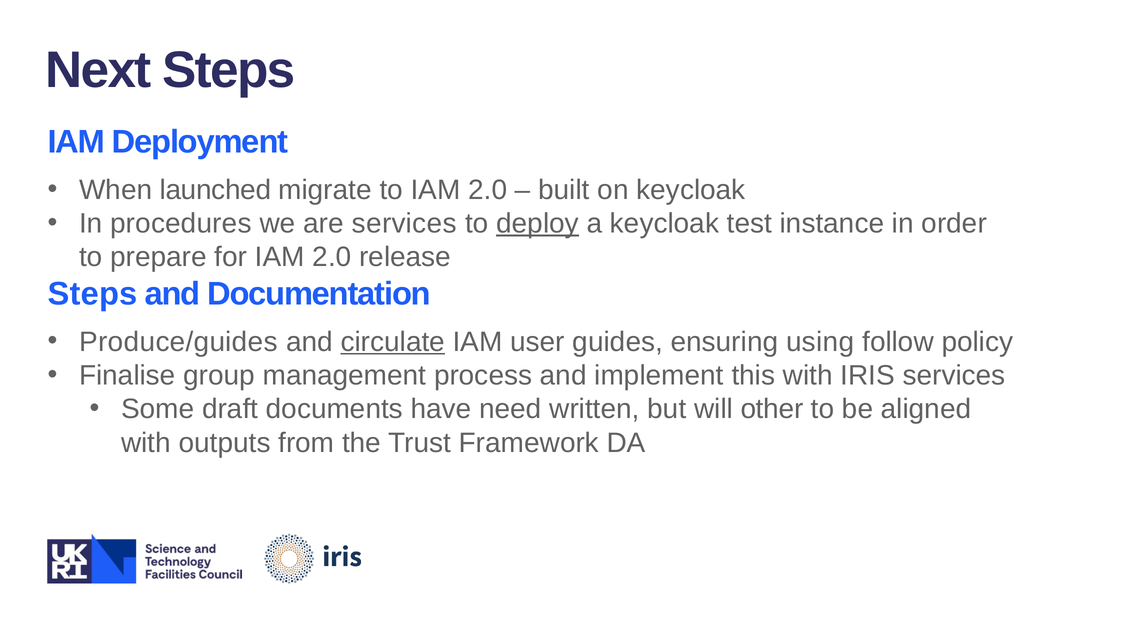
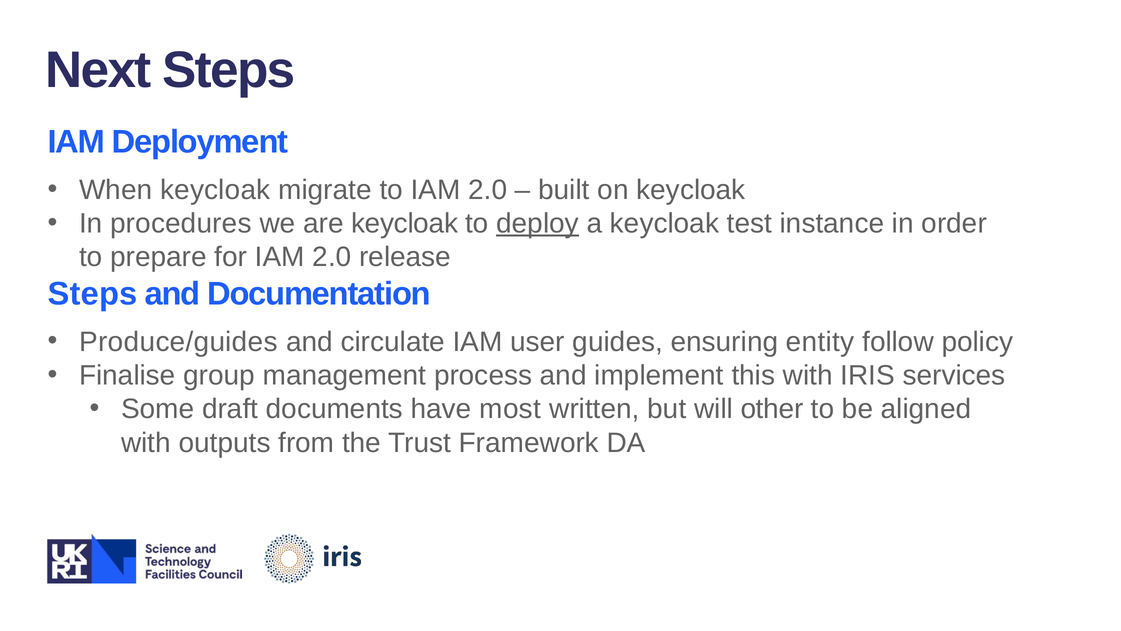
When launched: launched -> keycloak (215, 190)
are services: services -> keycloak (405, 223)
circulate underline: present -> none (393, 342)
using: using -> entity (820, 342)
need: need -> most (510, 409)
